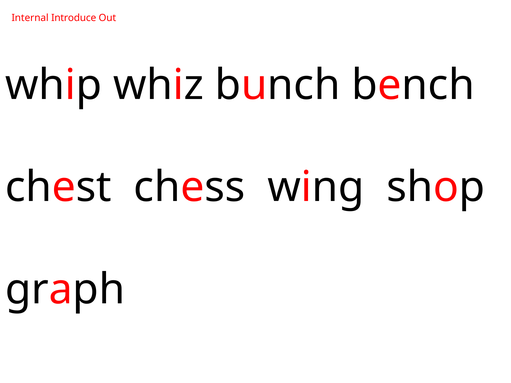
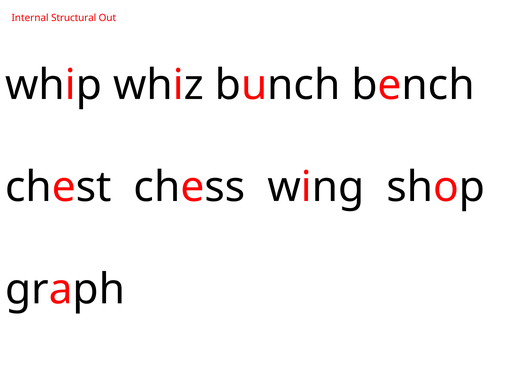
Introduce: Introduce -> Structural (74, 18)
